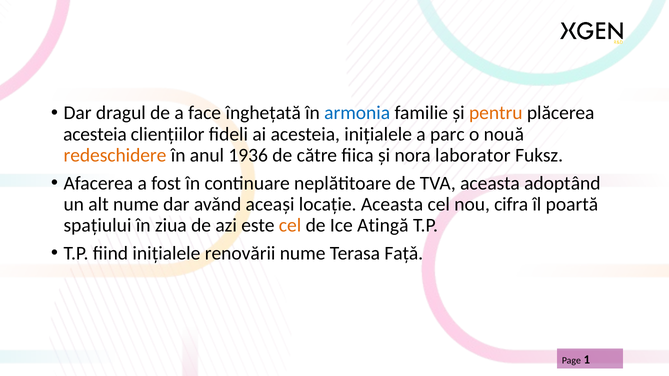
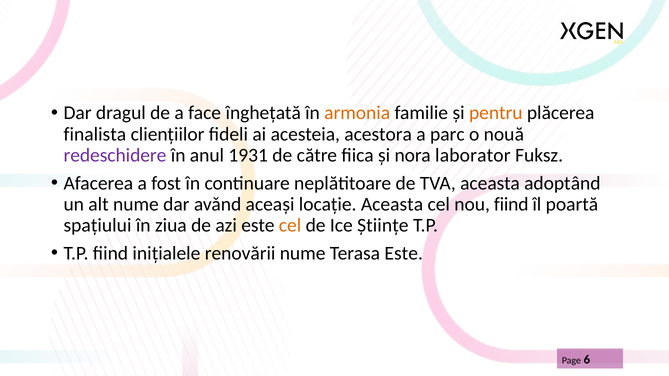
armonia colour: blue -> orange (357, 113)
acesteia: acesteia -> finalista (95, 134)
acesteia inițialele: inițialele -> acestora (378, 134)
redeschidere colour: orange -> purple (115, 155)
1936: 1936 -> 1931 (248, 155)
nou cifra: cifra -> fiind (511, 204)
Atingă: Atingă -> Științe (383, 225)
Terasa Fațǎ: Fațǎ -> Este (404, 254)
1: 1 -> 6 (587, 360)
